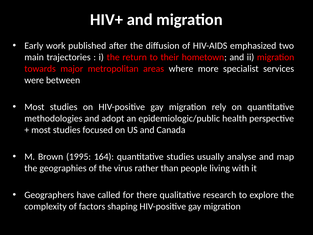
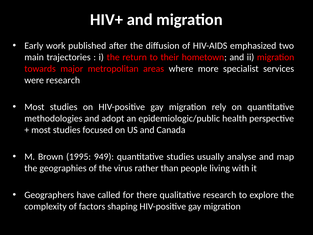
were between: between -> research (63, 80)
164: 164 -> 949 (104, 156)
